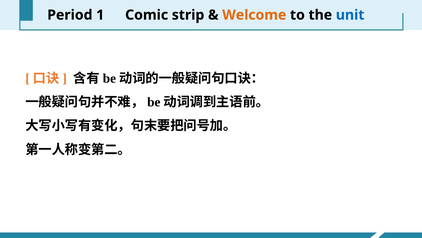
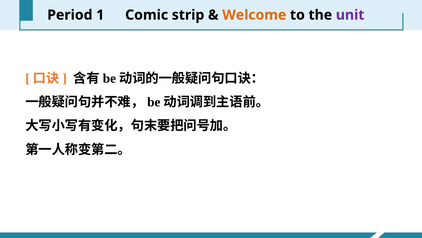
unit colour: blue -> purple (350, 15)
